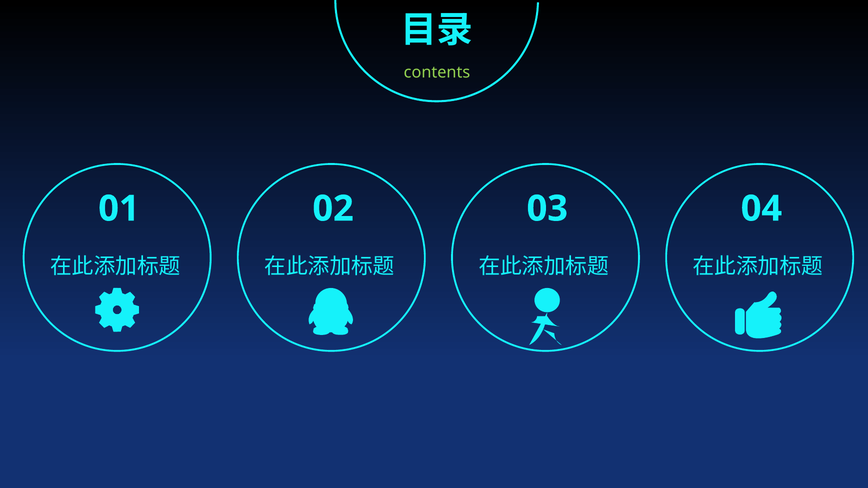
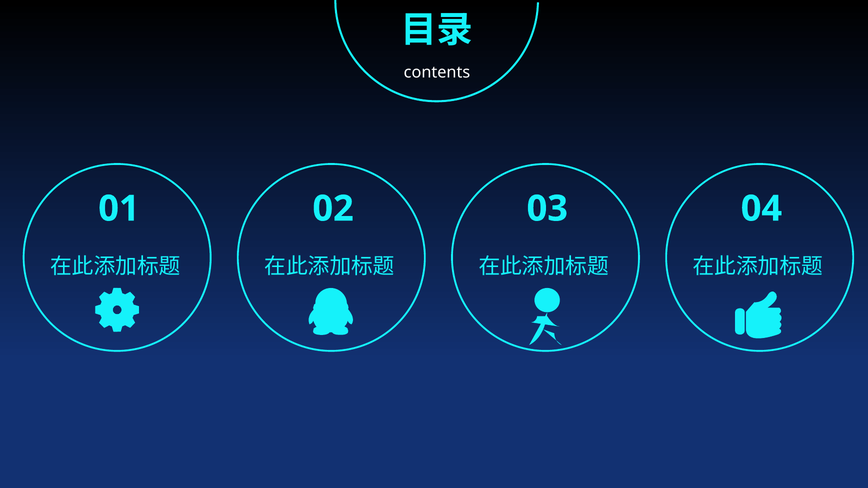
contents colour: light green -> white (437, 72)
